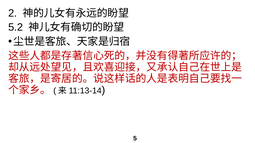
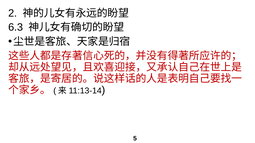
5.2: 5.2 -> 6.3 (16, 27)
